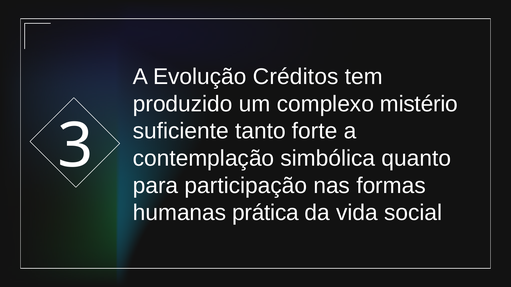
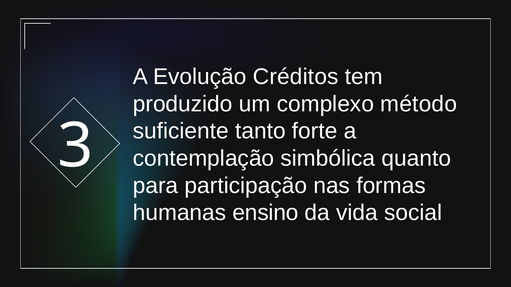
mistério: mistério -> método (419, 104)
prática: prática -> ensino (265, 213)
